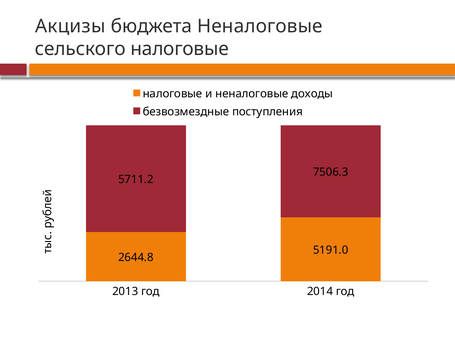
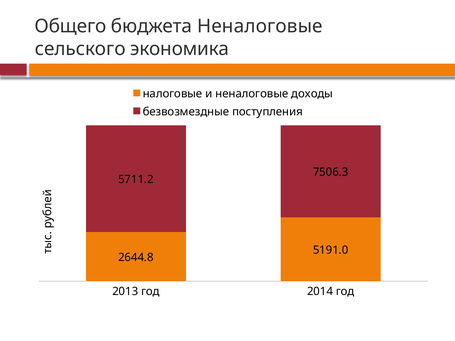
Акцизы: Акцизы -> Общего (71, 26)
сельского налоговые: налоговые -> экономика (180, 49)
